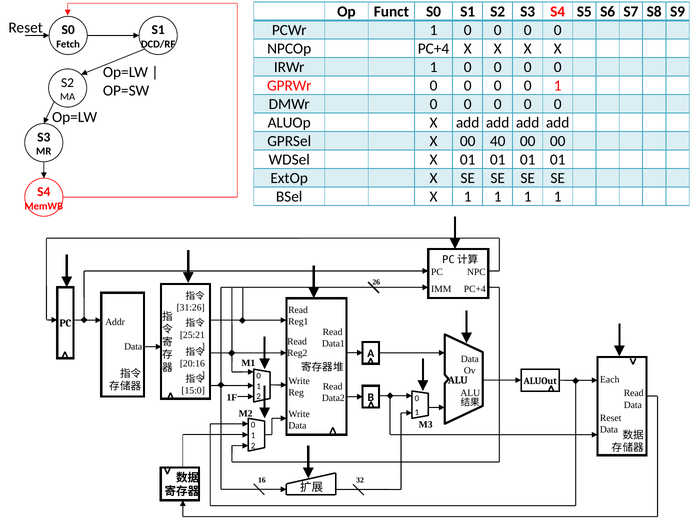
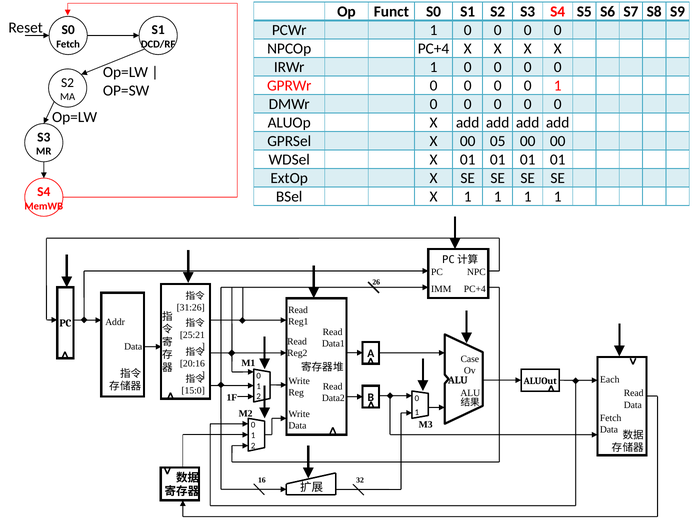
40: 40 -> 05 (498, 141)
Data: Data -> Case (470, 359)
Reset: Reset -> Fetch (611, 418)
